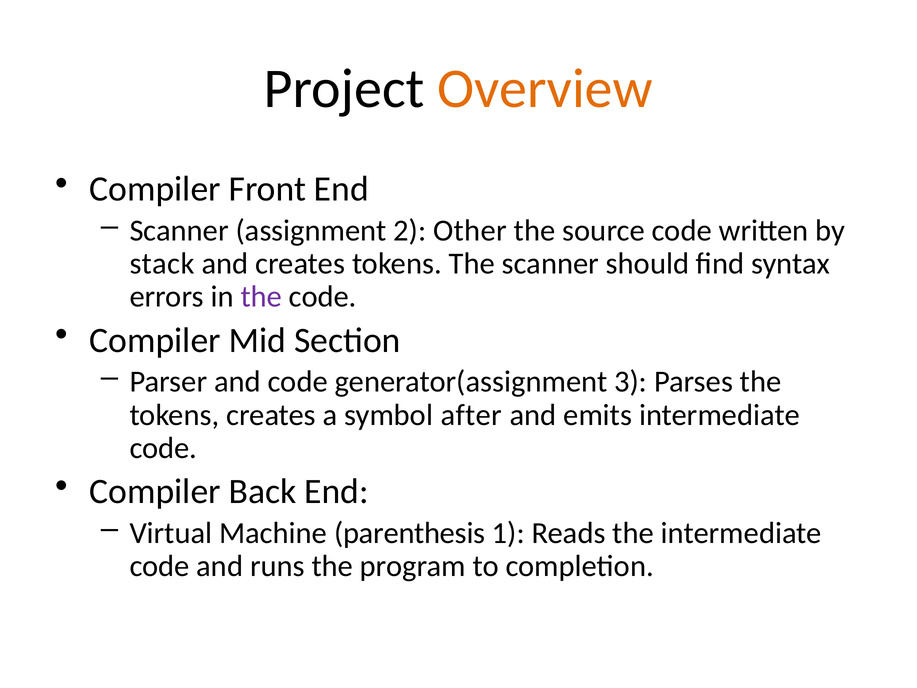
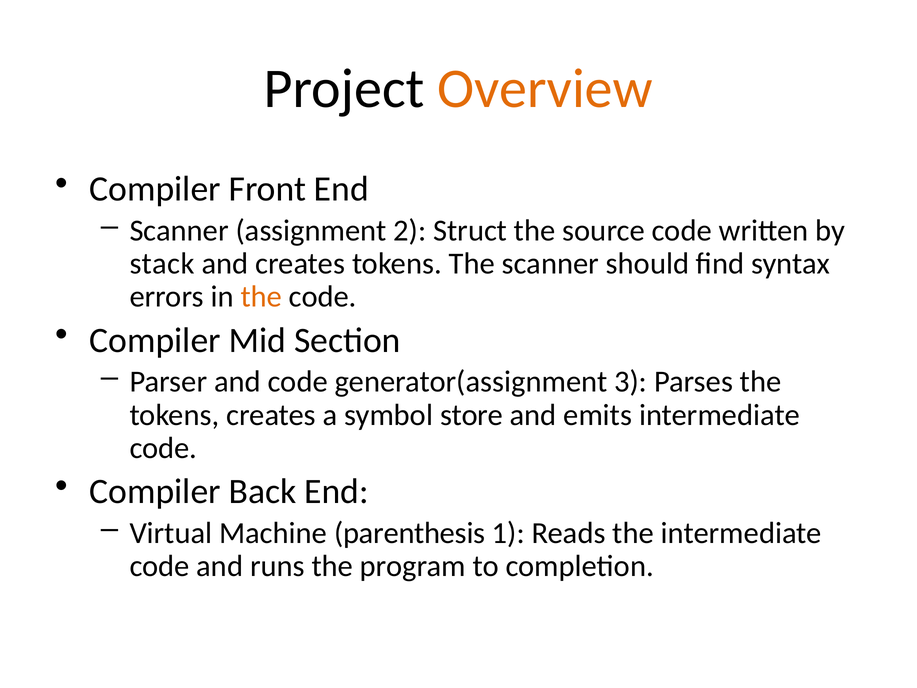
Other: Other -> Struct (470, 230)
the colour: purple -> orange (261, 296)
after: after -> store (472, 415)
